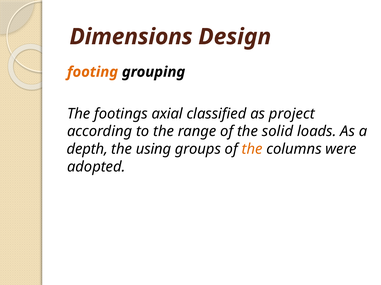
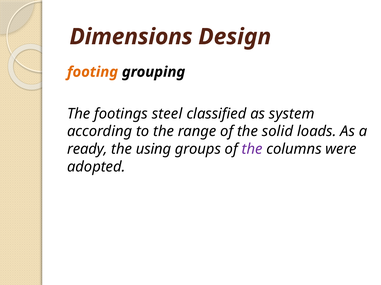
axial: axial -> steel (167, 114)
project: project -> system (292, 114)
depth: depth -> ready (87, 149)
the colour: orange -> purple (252, 149)
